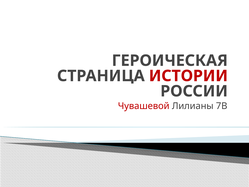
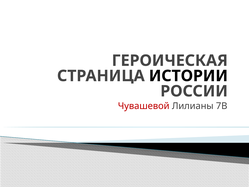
ИСТОРИИ colour: red -> black (188, 76)
